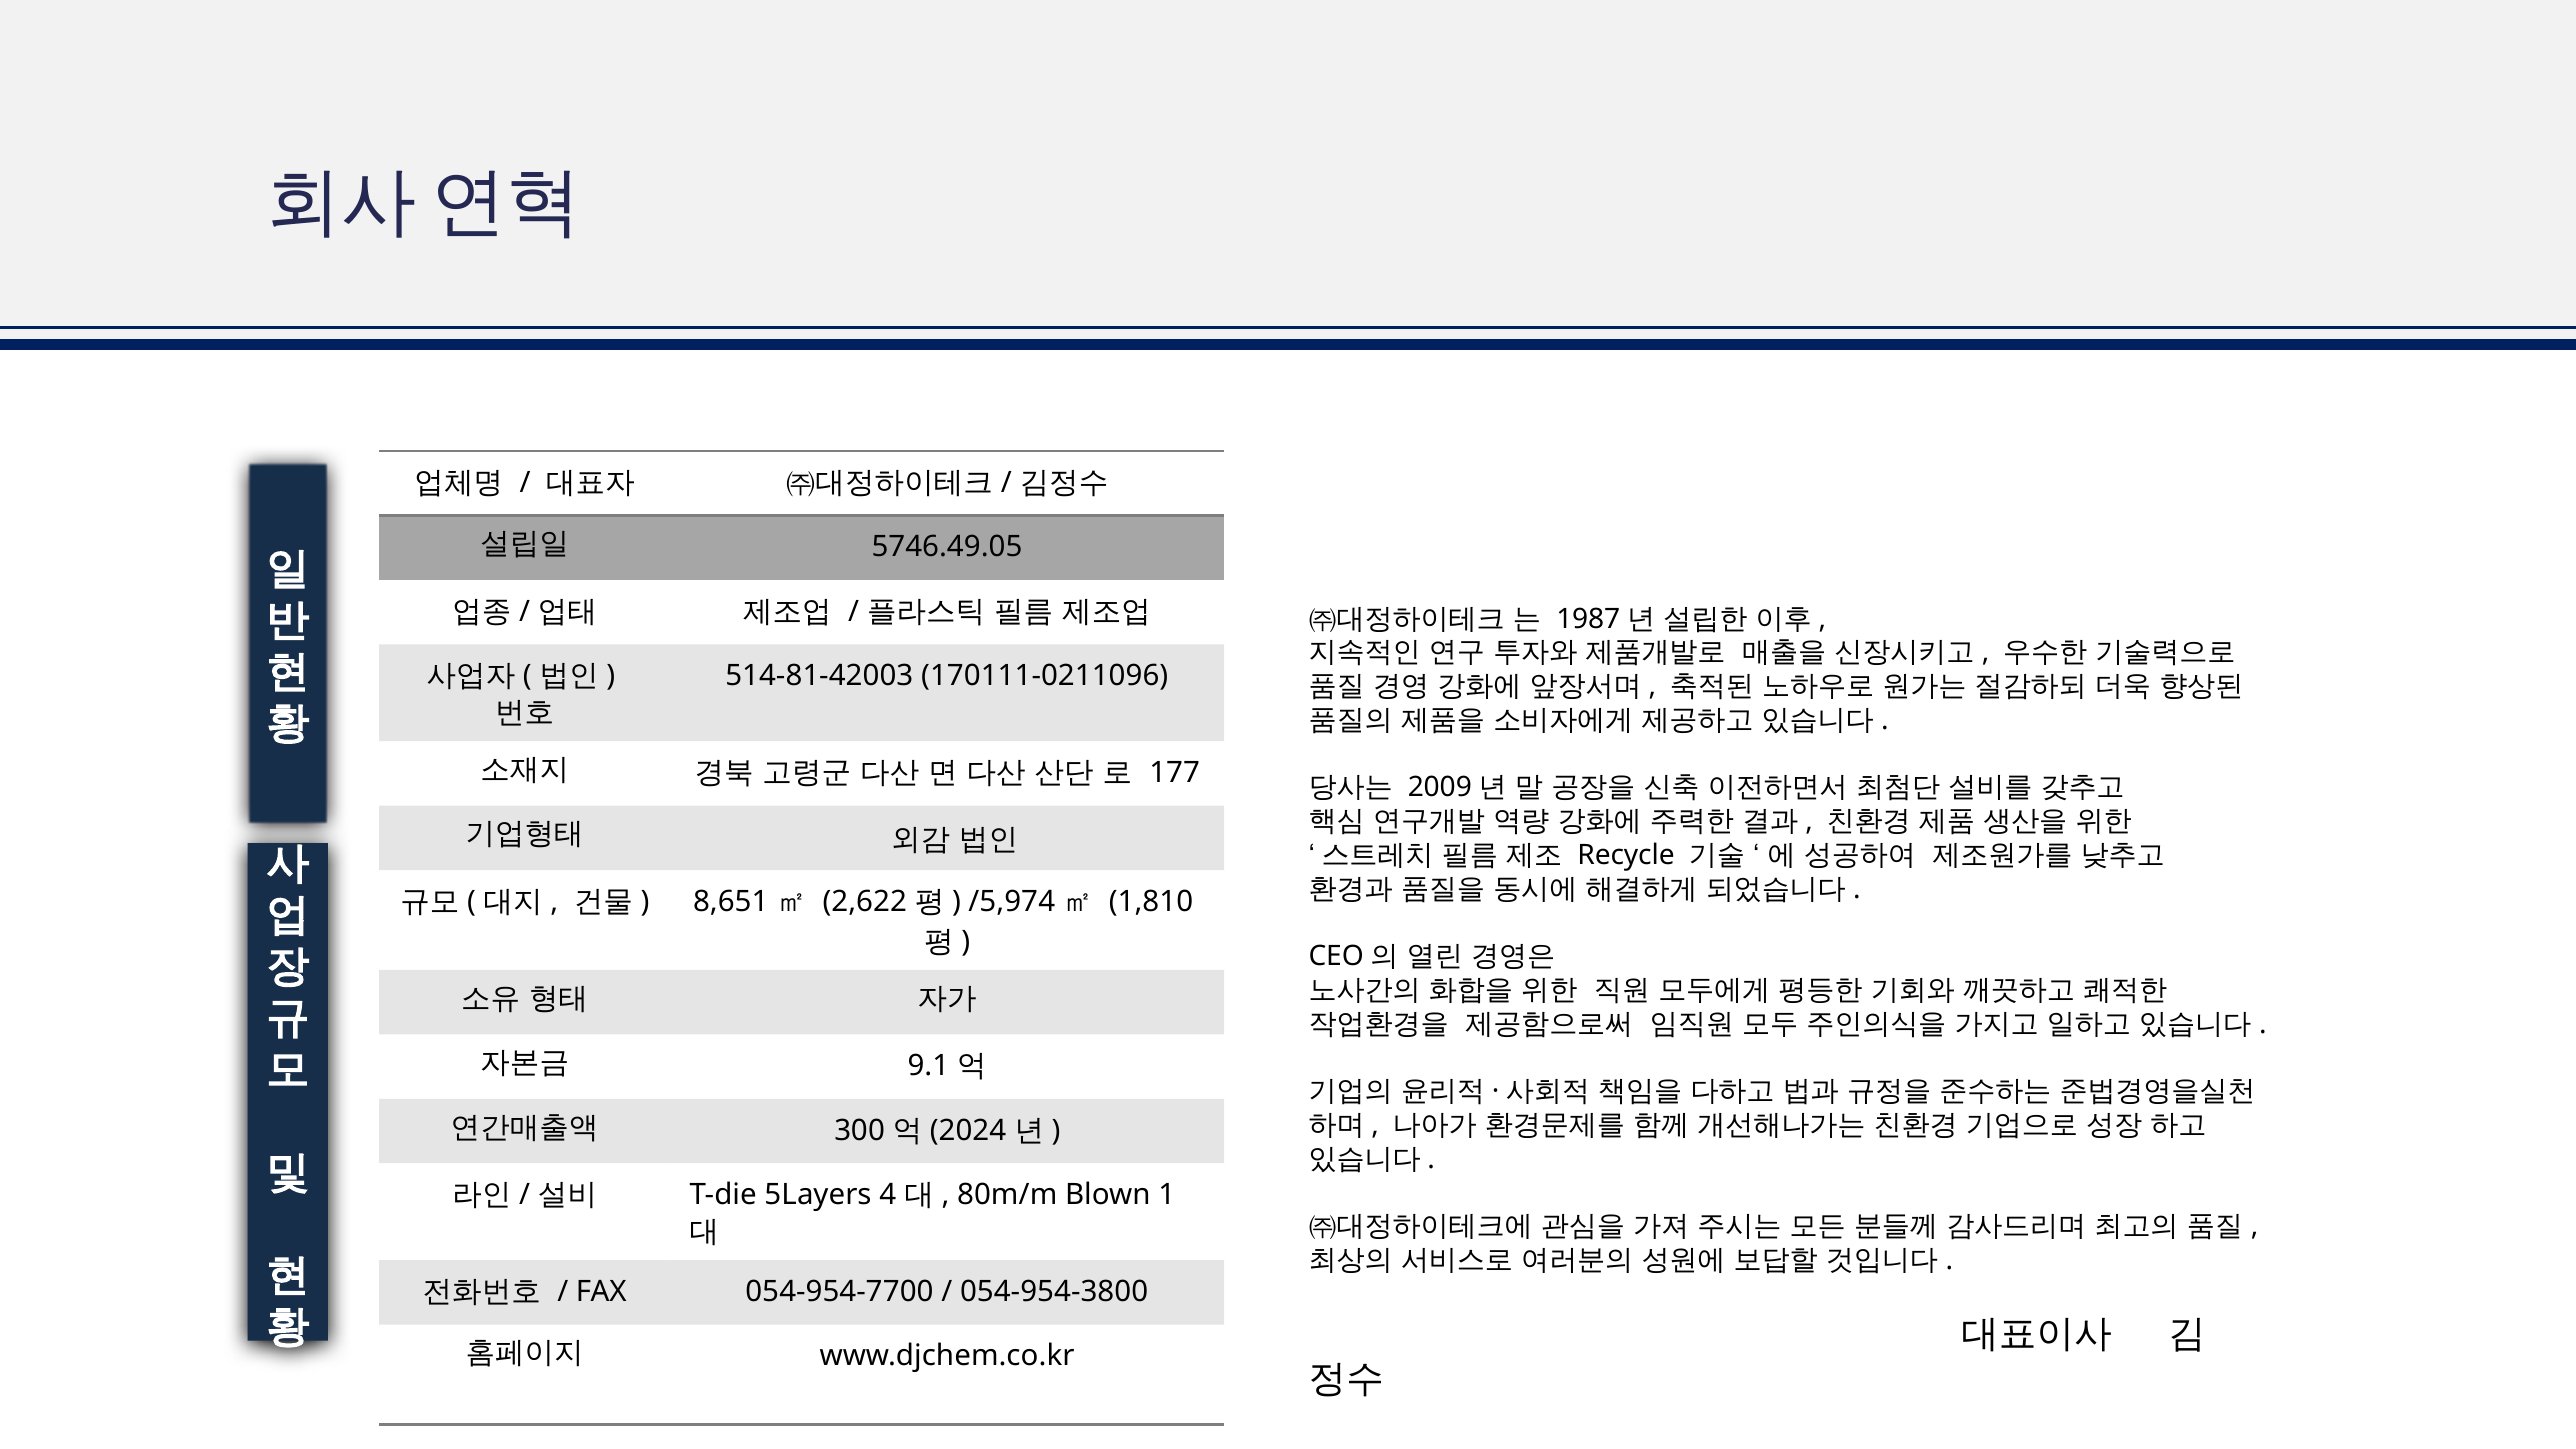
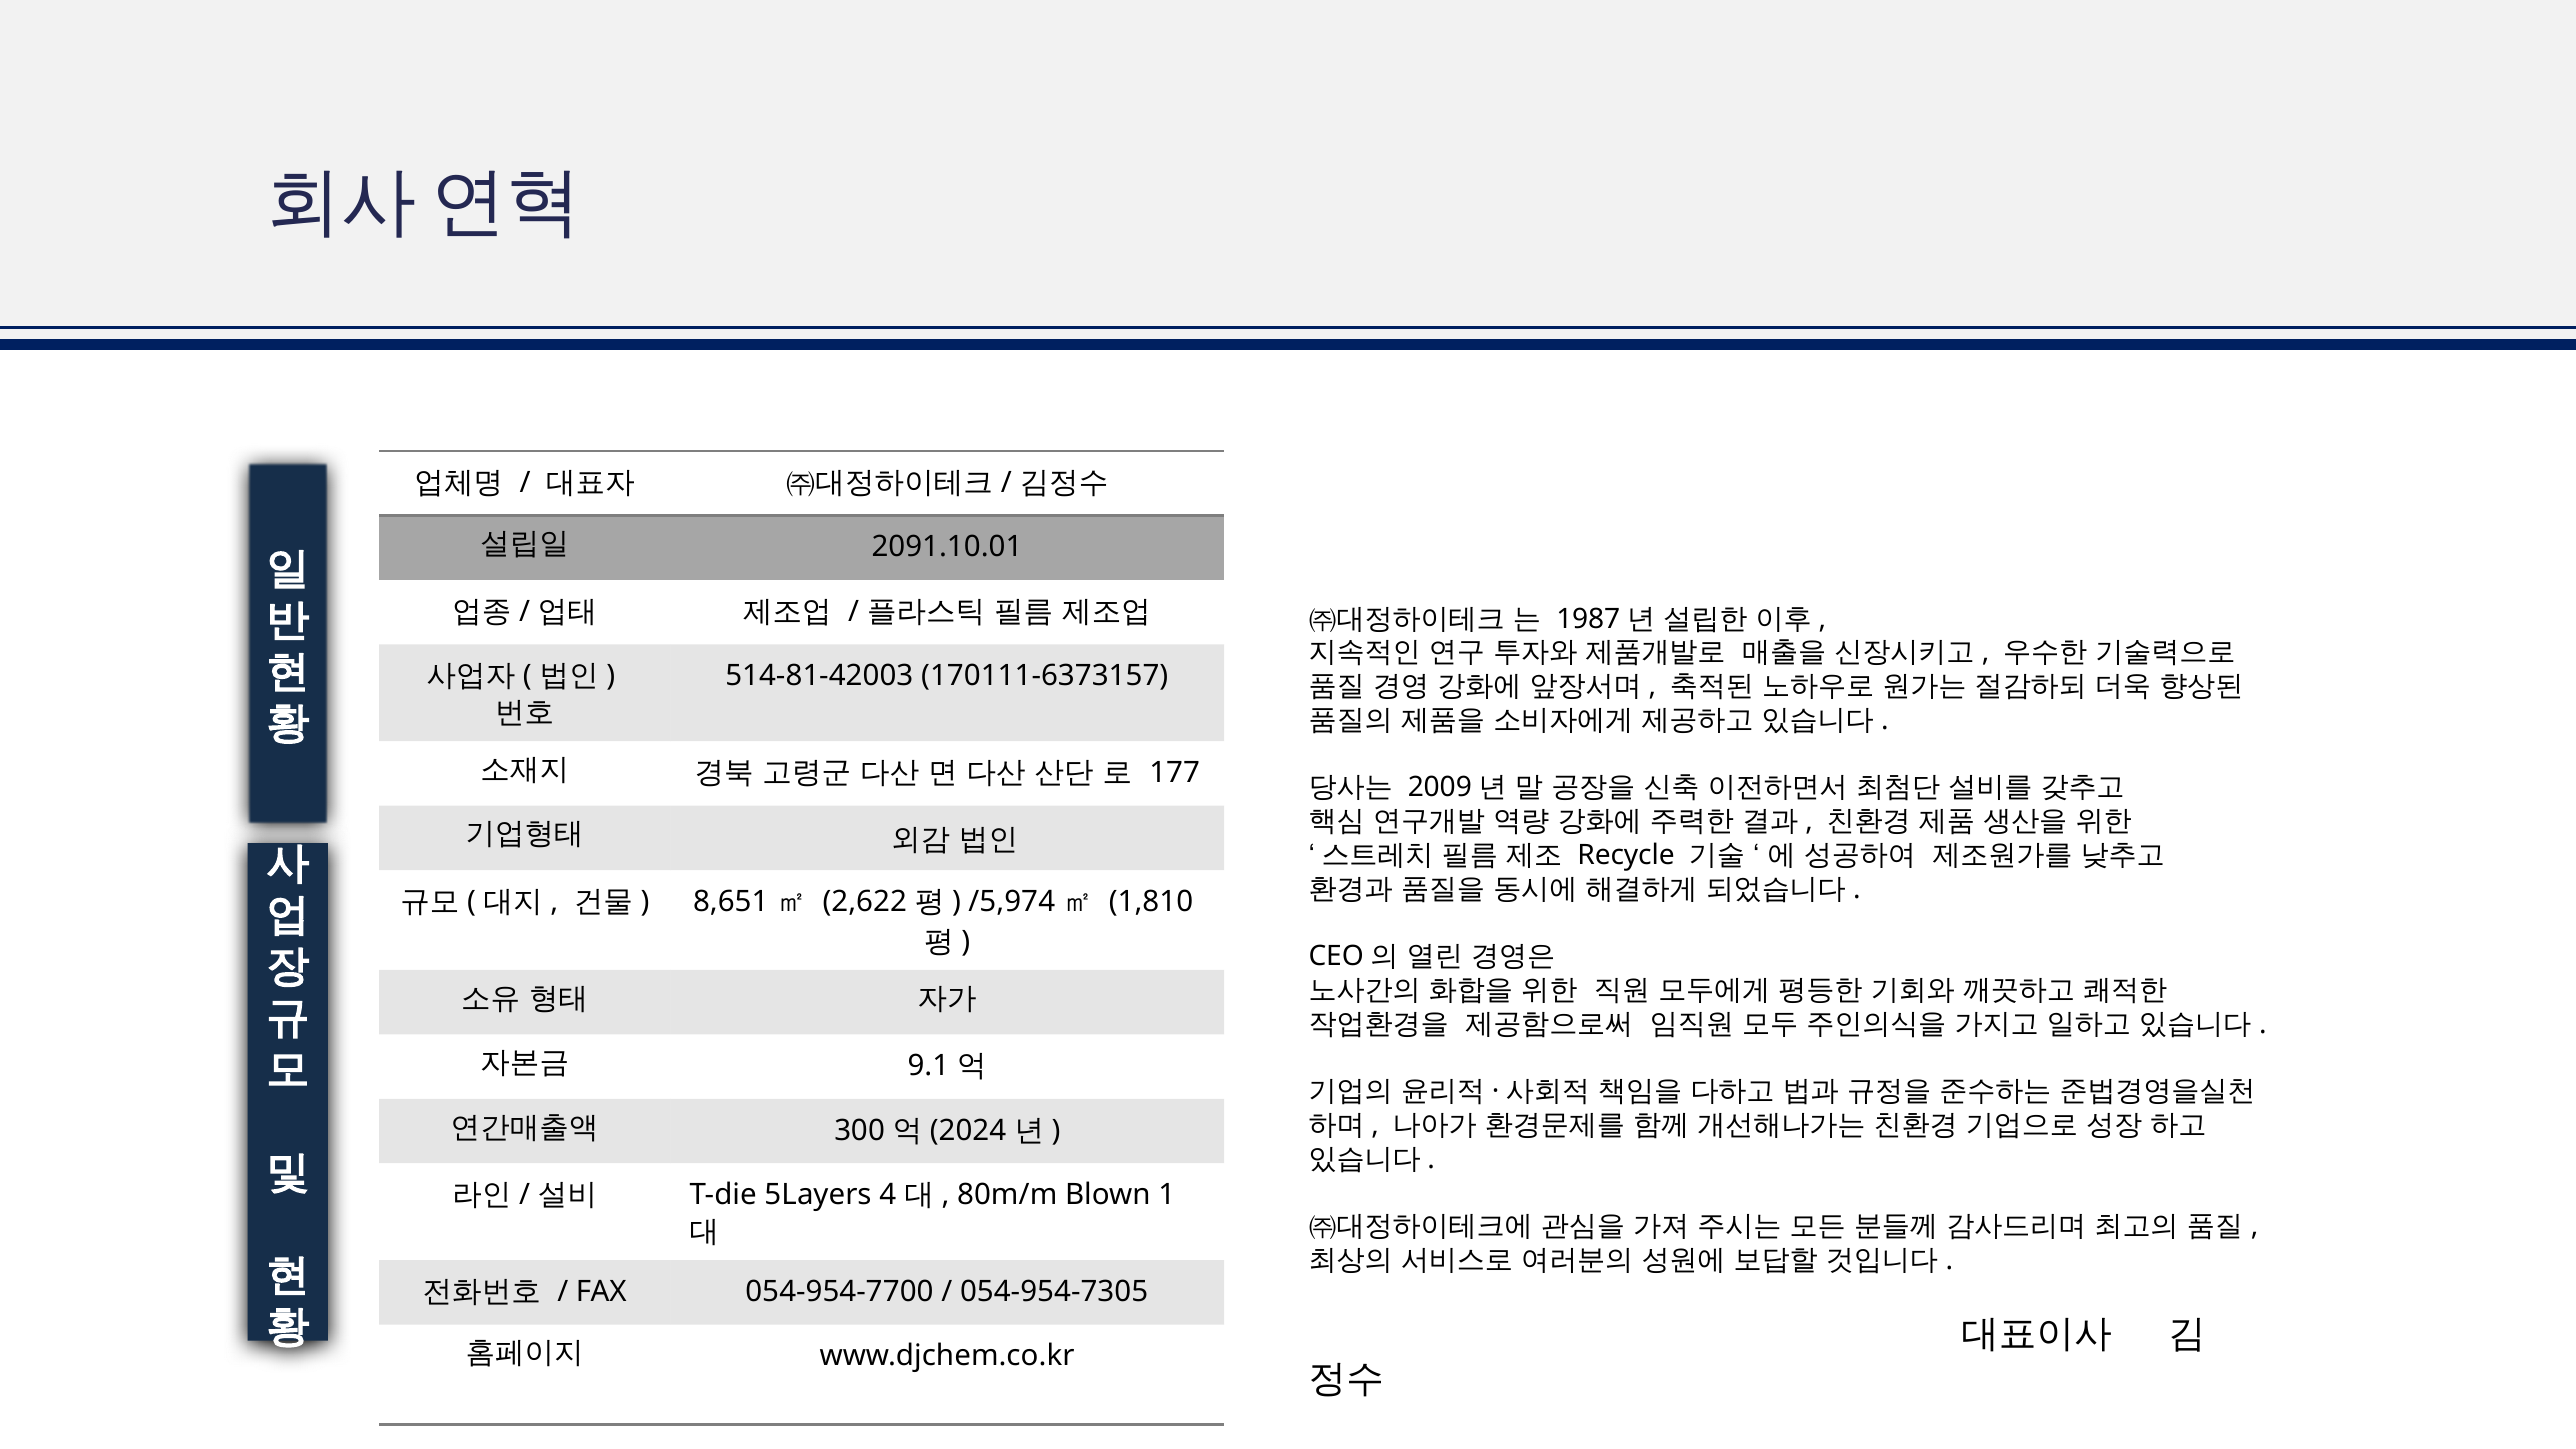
5746.49.05: 5746.49.05 -> 2091.10.01 (947, 547)
170111-0211096: 170111-0211096 -> 170111-6373157 (1045, 676)
054-954-3800: 054-954-3800 -> 054-954-7305 (1054, 1292)
